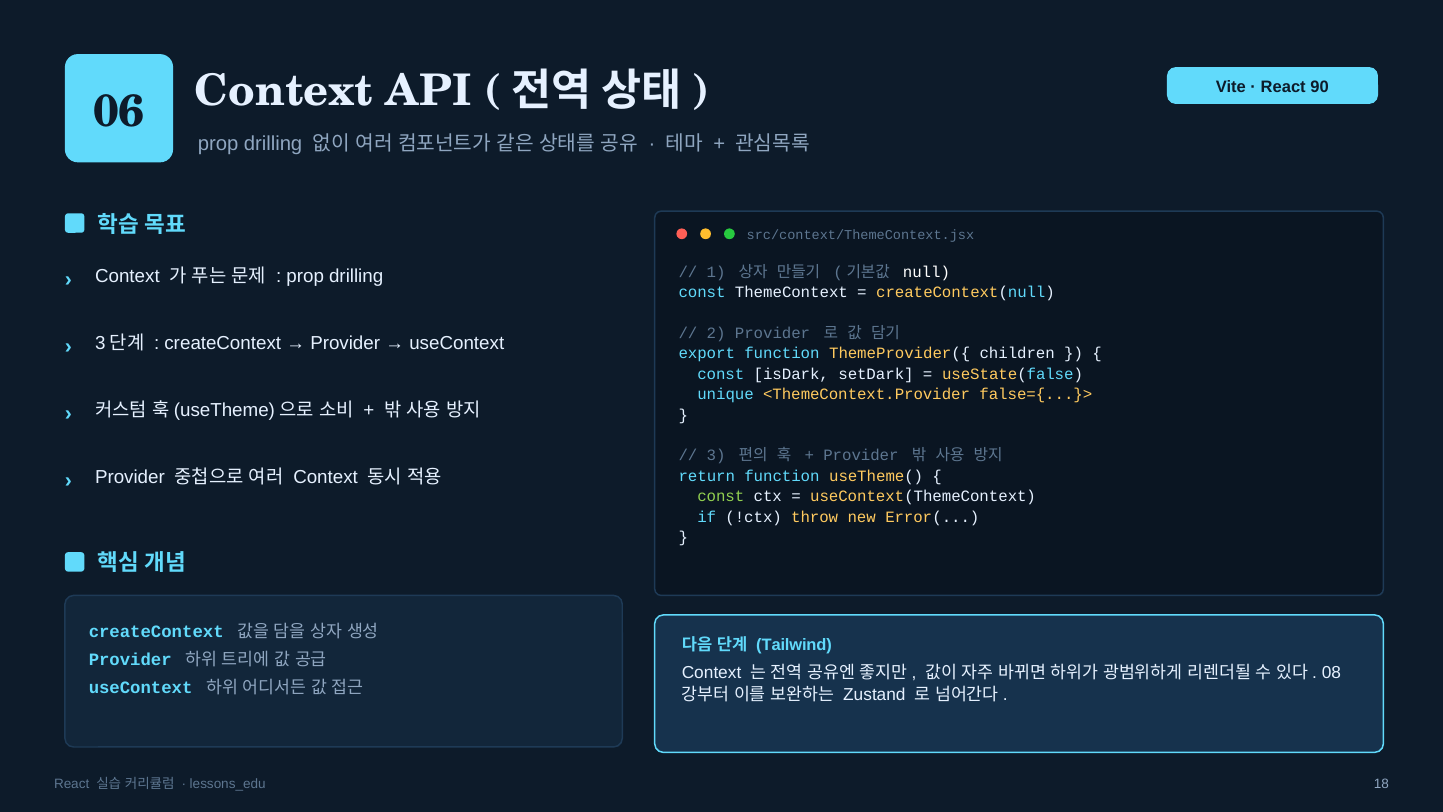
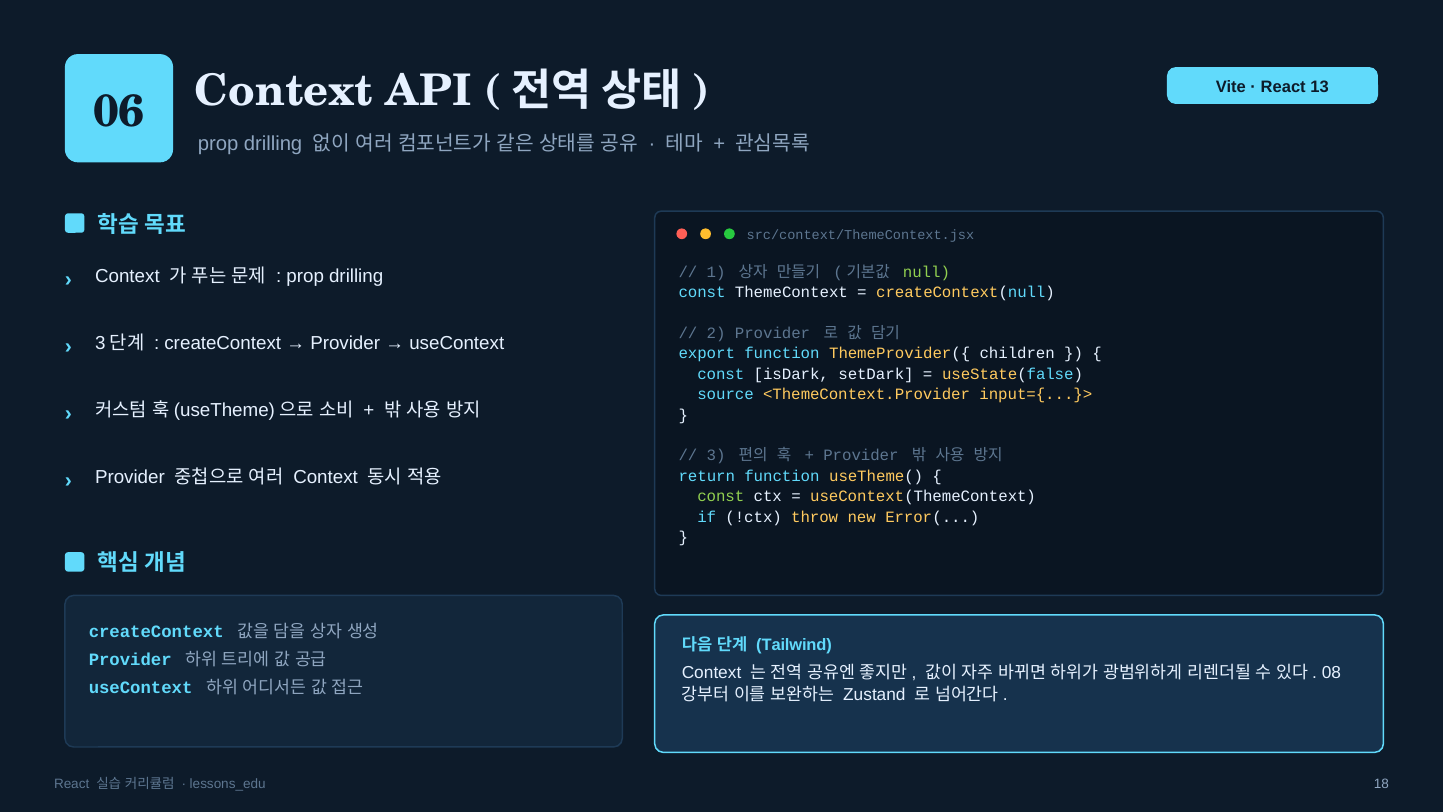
90: 90 -> 13 (1320, 87)
null colour: white -> light green (926, 272)
unique: unique -> source (726, 394)
false={...}>: false={...}> -> input={...}> (1036, 394)
